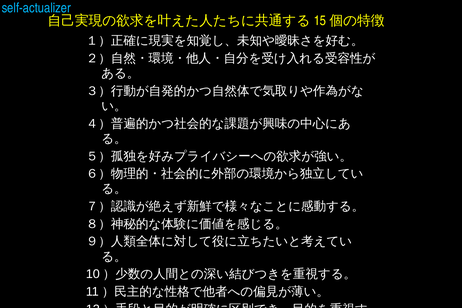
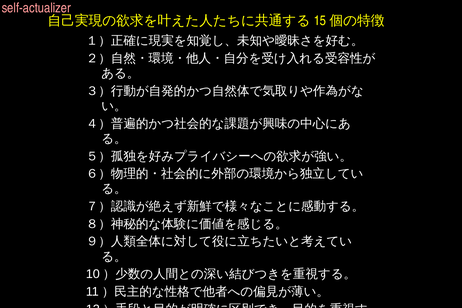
self-actualizer colour: light blue -> pink (36, 8)
